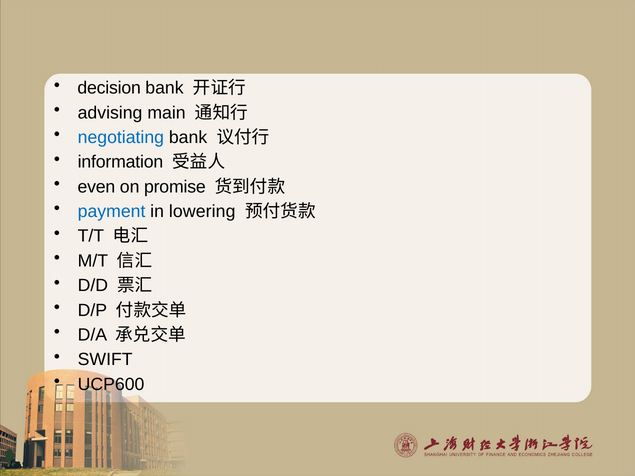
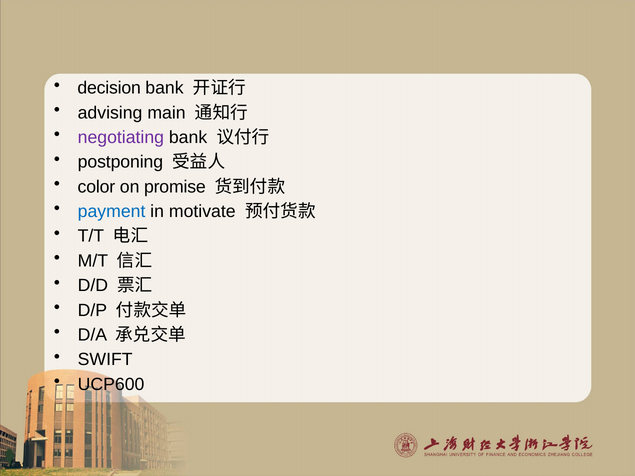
negotiating colour: blue -> purple (121, 138)
information: information -> postponing (120, 162)
even: even -> color (96, 187)
lowering: lowering -> motivate (202, 212)
